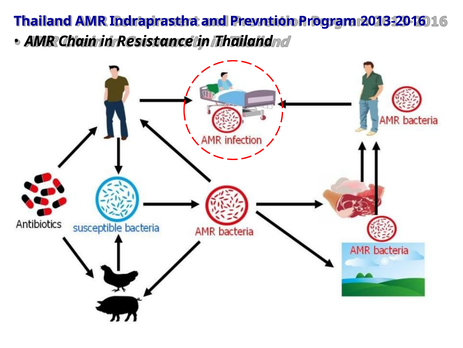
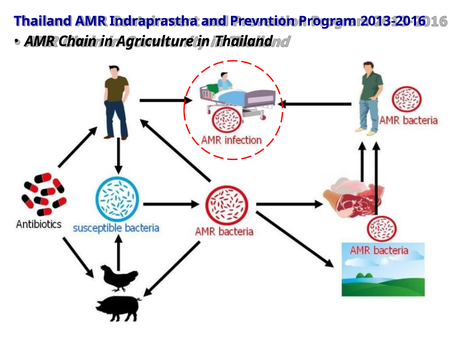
Resistance: Resistance -> Agriculture (155, 41)
